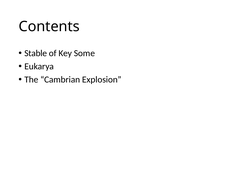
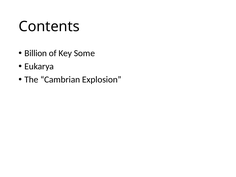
Stable: Stable -> Billion (36, 53)
